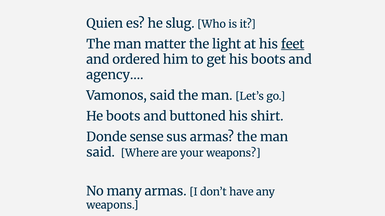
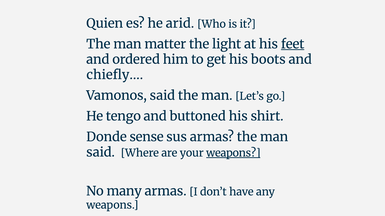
slug: slug -> arid (180, 24)
agency…: agency… -> chiefly… (115, 75)
He boots: boots -> tengo (123, 117)
weapons underline: none -> present (233, 153)
